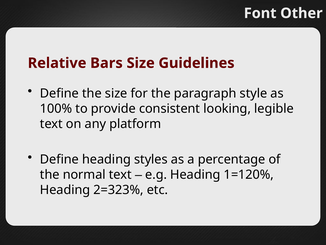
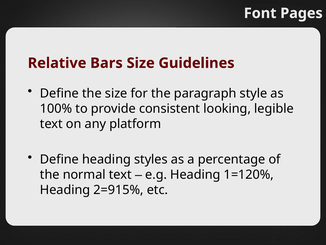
Other: Other -> Pages (301, 13)
2=323%: 2=323% -> 2=915% (119, 190)
